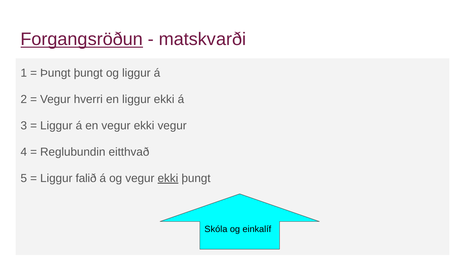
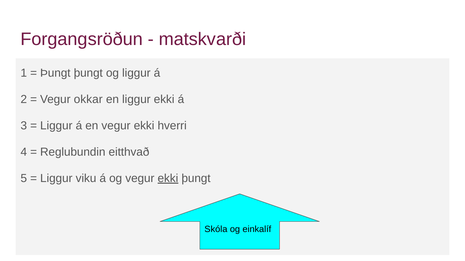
Forgangsröðun underline: present -> none (82, 39)
hverri: hverri -> okkar (88, 99)
ekki vegur: vegur -> hverri (172, 126)
falið: falið -> viku (86, 179)
